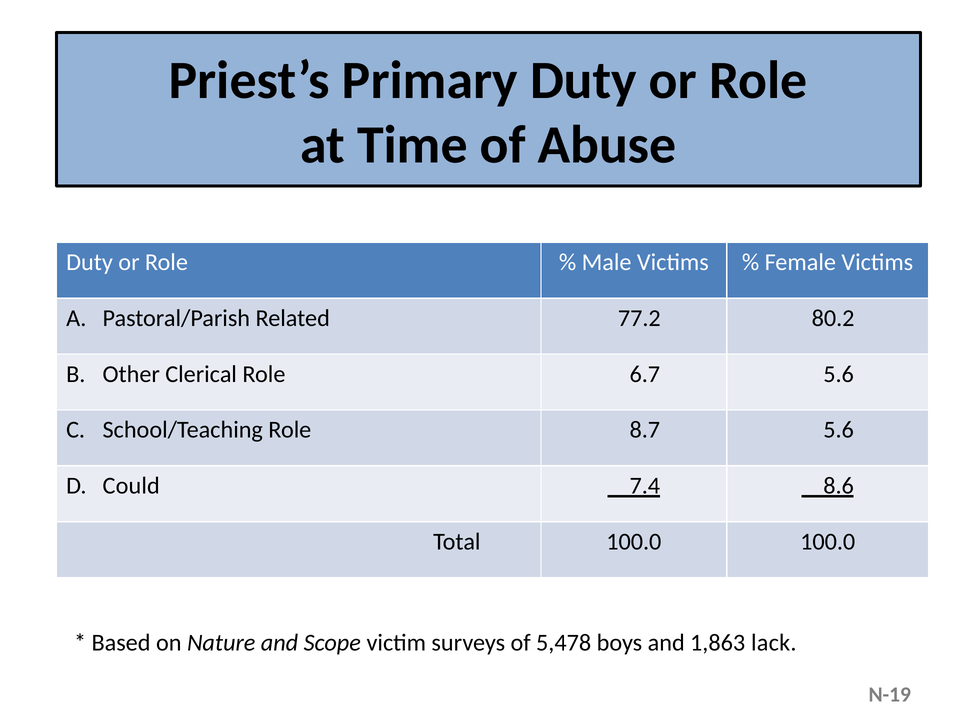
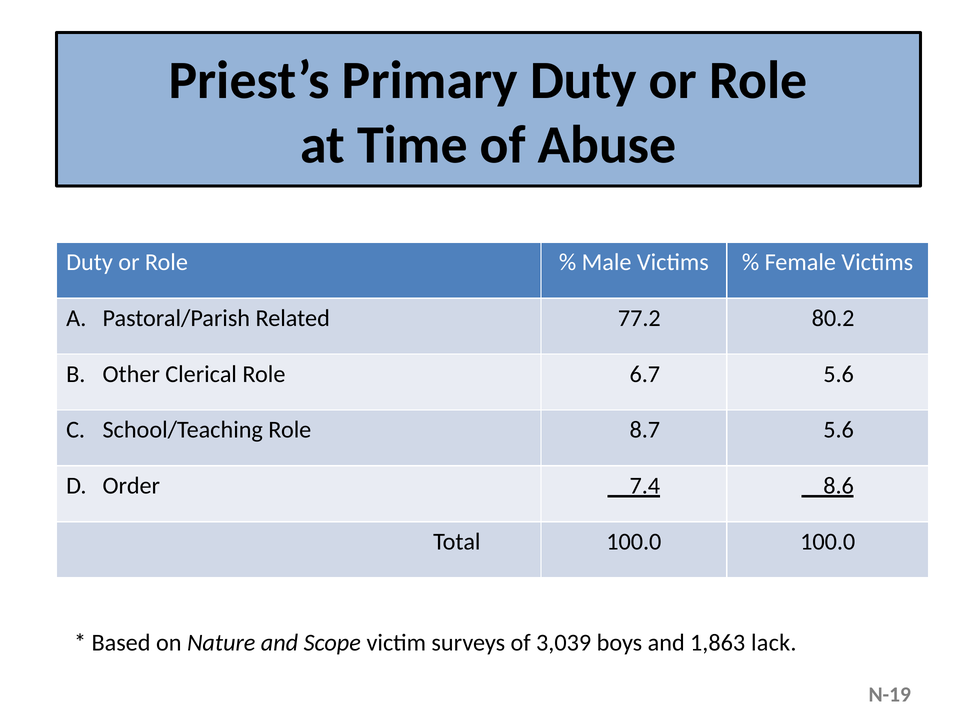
Could: Could -> Order (131, 486)
5,478: 5,478 -> 3,039 (564, 643)
